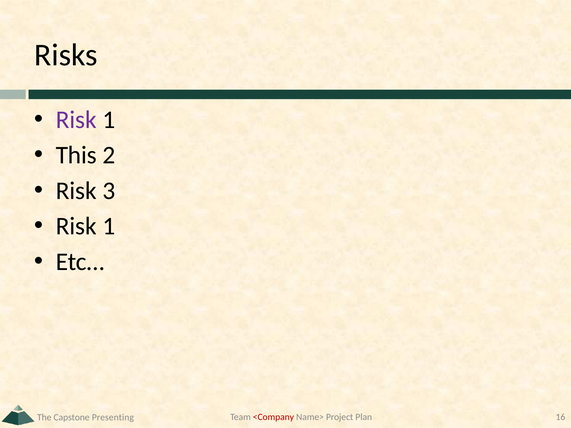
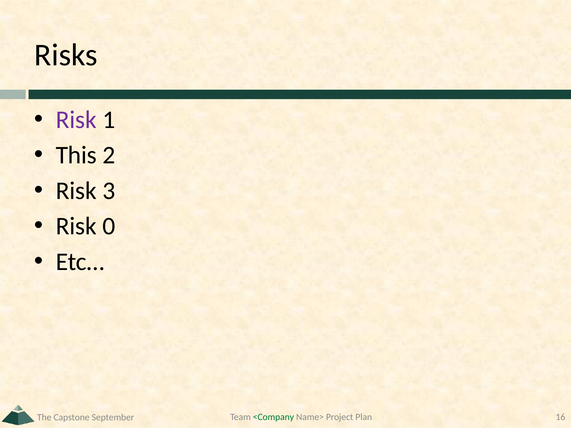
1: 1 -> 0 (109, 226)
<Company colour: red -> green (273, 417)
Presenting: Presenting -> September (113, 417)
